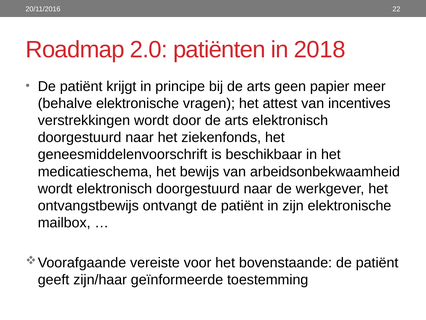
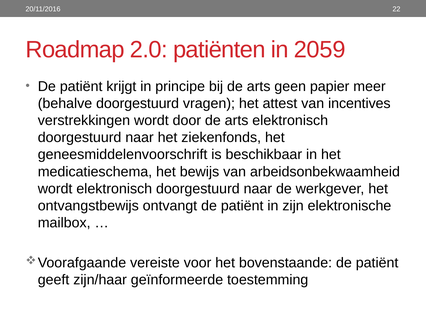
2018: 2018 -> 2059 (320, 50)
behalve elektronische: elektronische -> doorgestuurd (138, 103)
